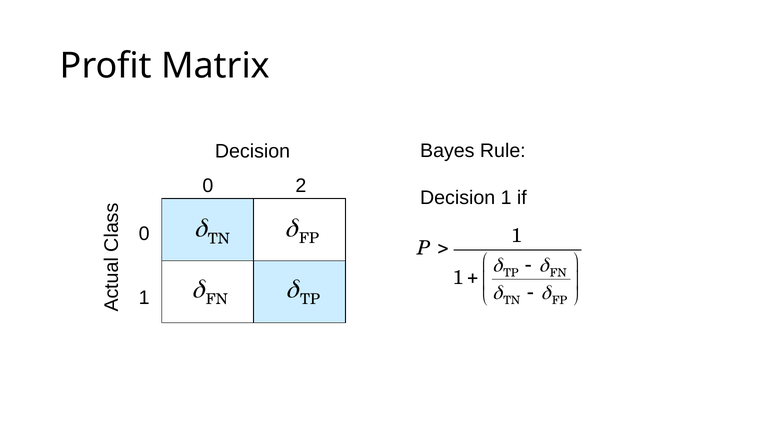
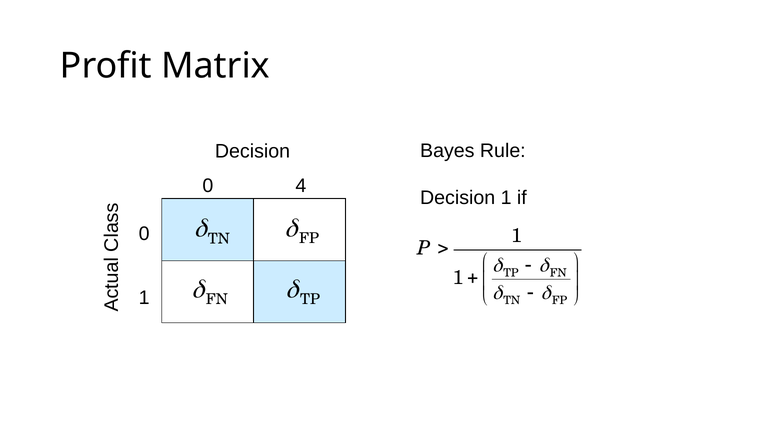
2: 2 -> 4 (301, 186)
